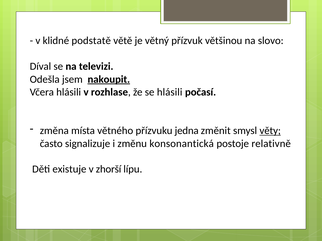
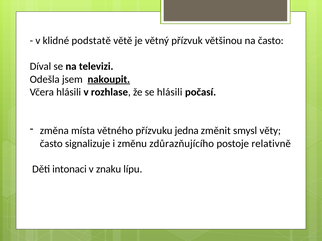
na slovo: slovo -> často (271, 41)
věty underline: present -> none (270, 131)
konsonantická: konsonantická -> zdůrazňujícího (182, 144)
existuje: existuje -> intonaci (69, 170)
zhorší: zhorší -> znaku (109, 170)
